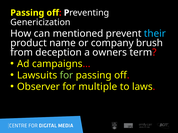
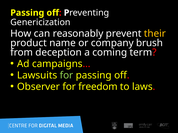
mentioned: mentioned -> reasonably (78, 34)
their colour: light blue -> yellow (155, 34)
owners: owners -> coming (110, 53)
multiple: multiple -> freedom (98, 87)
